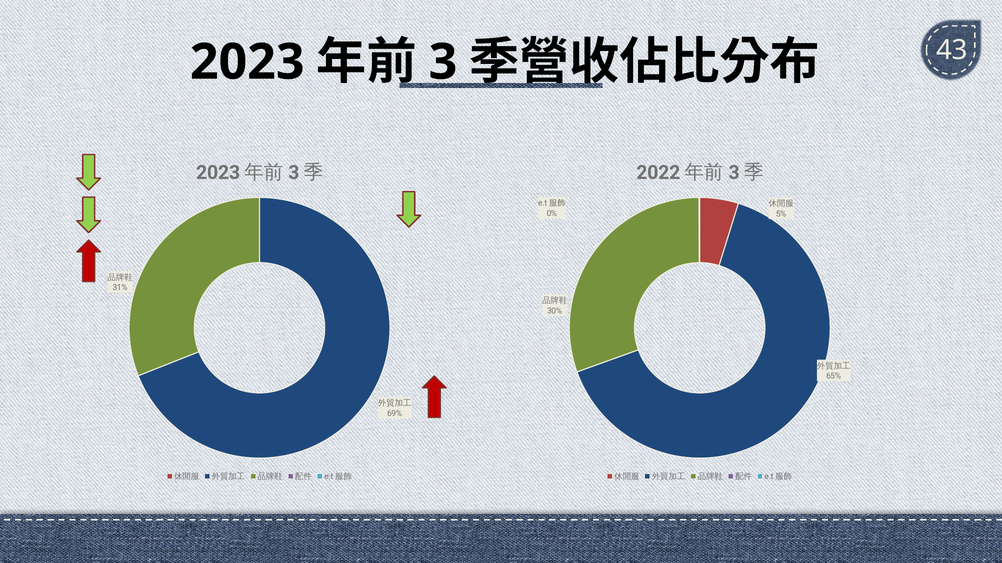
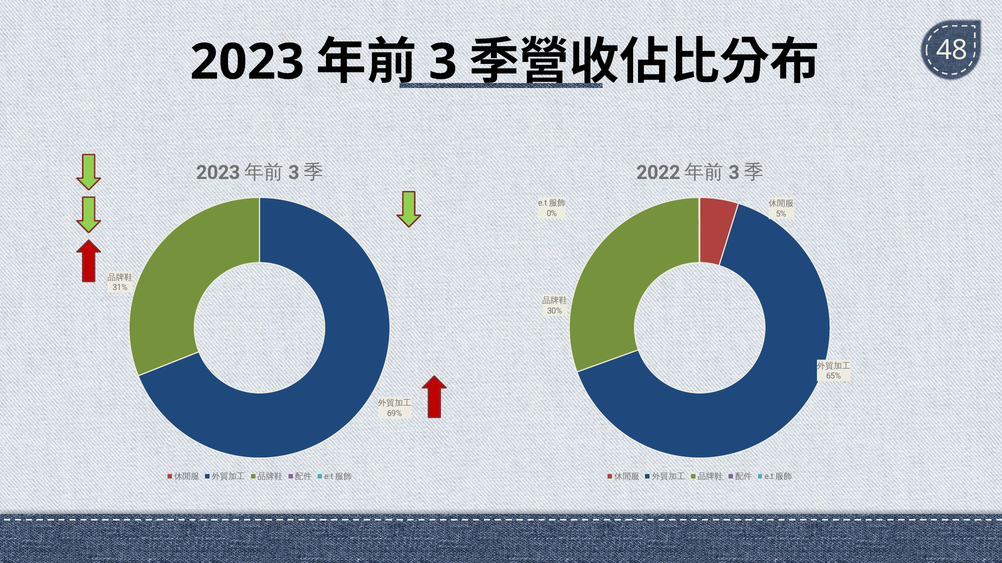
43: 43 -> 48 (952, 50)
